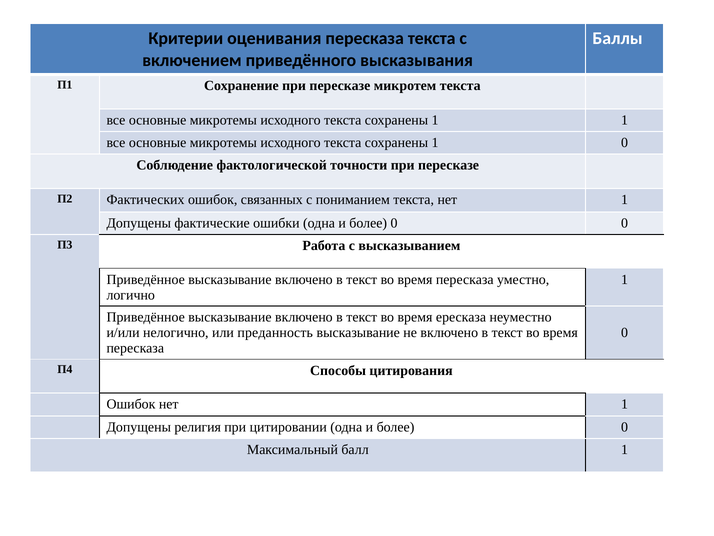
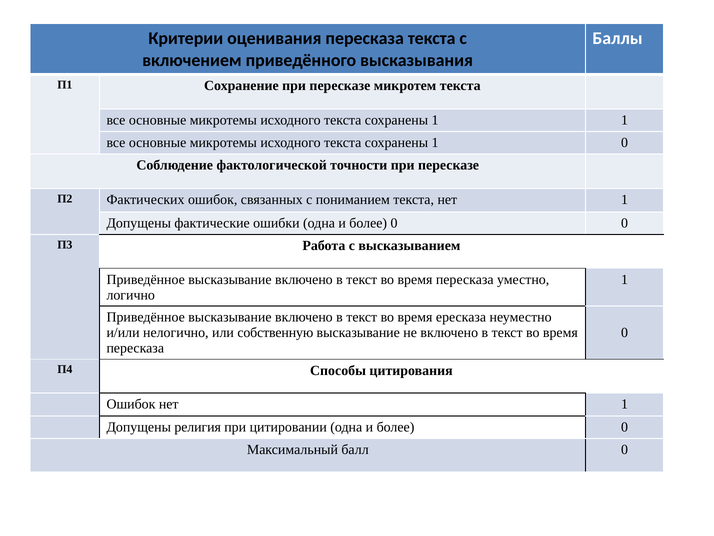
преданность: преданность -> собственную (275, 332)
балл 1: 1 -> 0 (625, 449)
